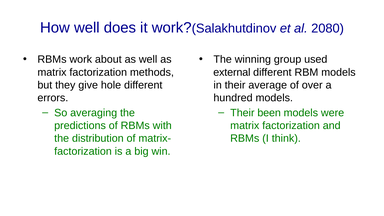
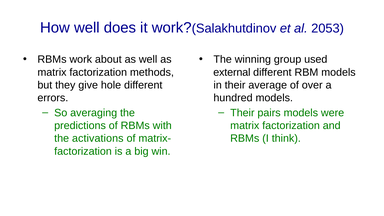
2080: 2080 -> 2053 (328, 28)
been: been -> pairs (269, 113)
distribution: distribution -> activations (98, 138)
